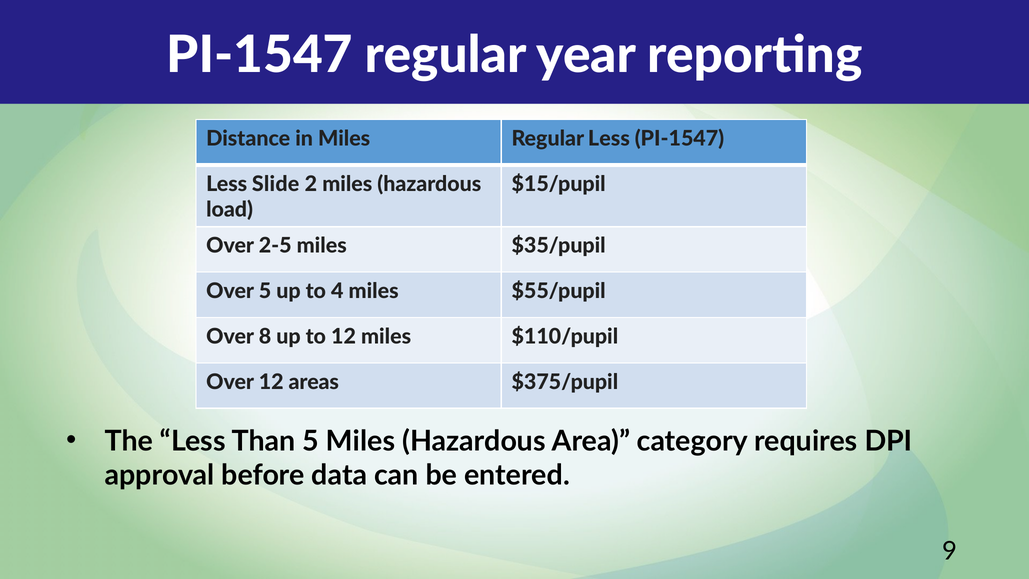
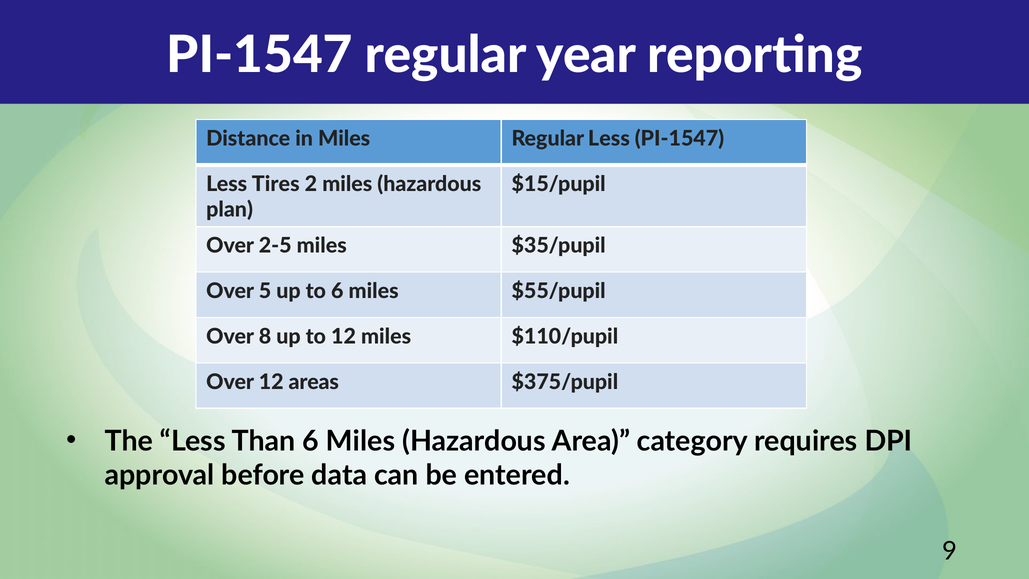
Slide: Slide -> Tires (276, 184)
load: load -> plan (230, 210)
to 4: 4 -> 6 (337, 291)
Than 5: 5 -> 6 (311, 441)
